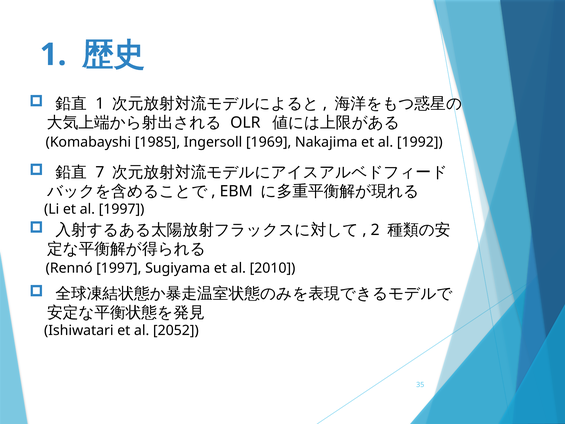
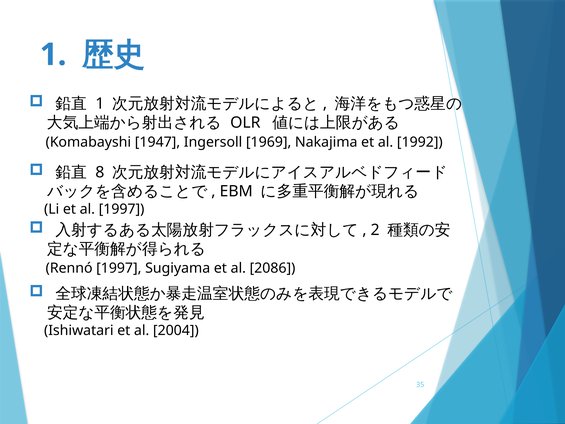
1985: 1985 -> 1947 (157, 142)
7: 7 -> 8 (100, 172)
2010: 2010 -> 2086 (273, 268)
2052: 2052 -> 2004 (176, 330)
